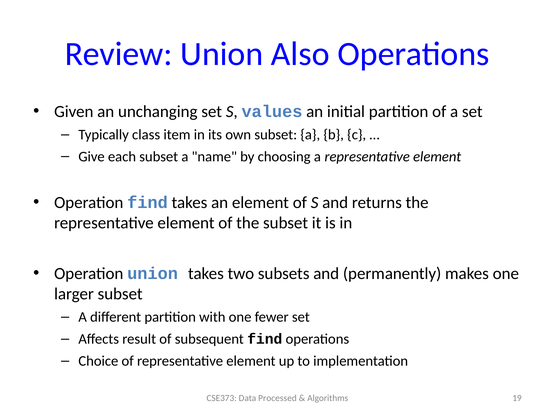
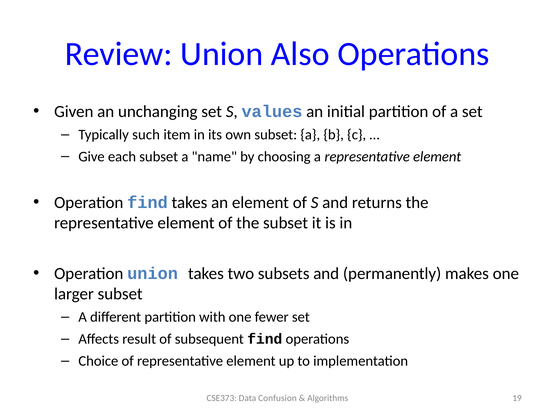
class: class -> such (146, 134)
Processed: Processed -> Confusion (277, 397)
